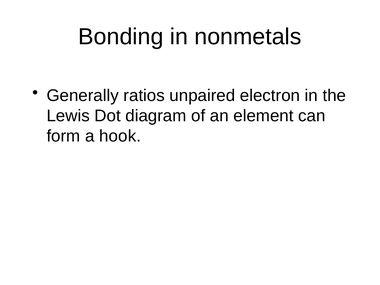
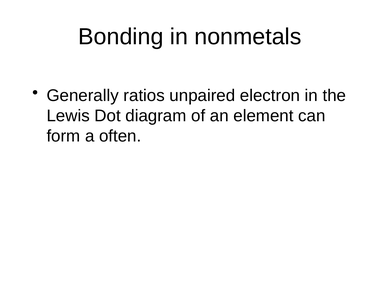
hook: hook -> often (120, 136)
